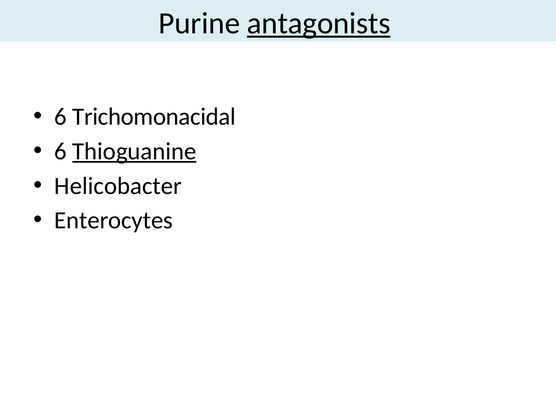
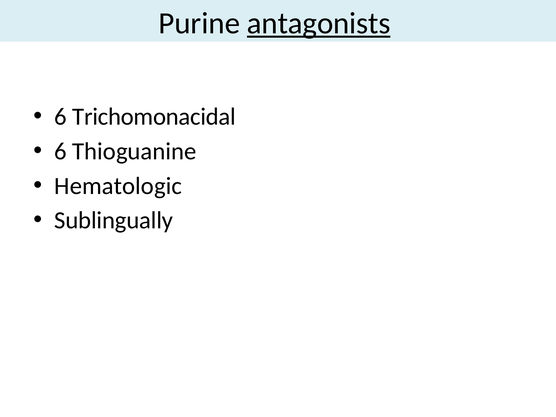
Thioguanine underline: present -> none (134, 151)
Helicobacter: Helicobacter -> Hematologic (118, 186)
Enterocytes: Enterocytes -> Sublingually (114, 220)
